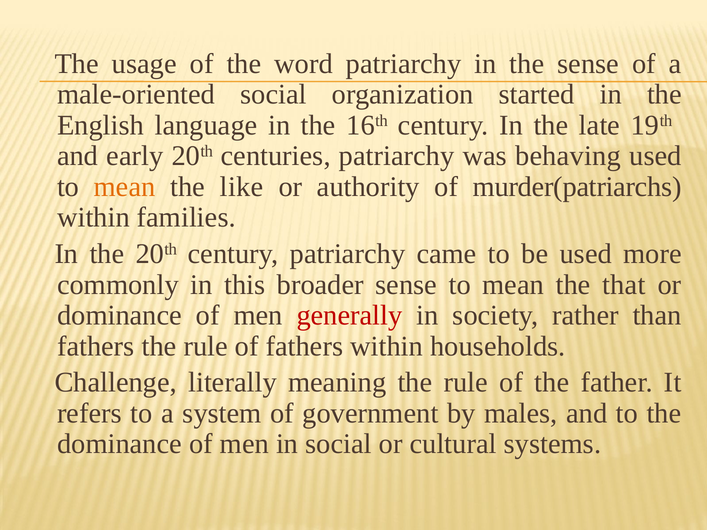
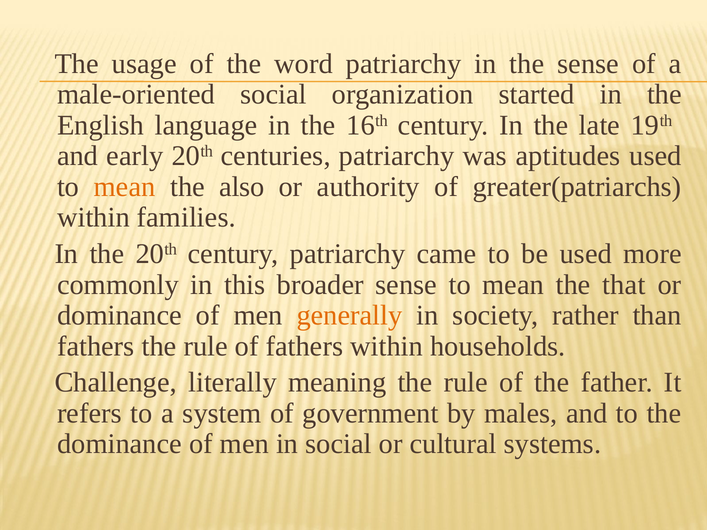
behaving: behaving -> aptitudes (568, 156)
like: like -> also (242, 187)
murder(patriarchs: murder(patriarchs -> greater(patriarchs (577, 187)
generally colour: red -> orange (349, 316)
